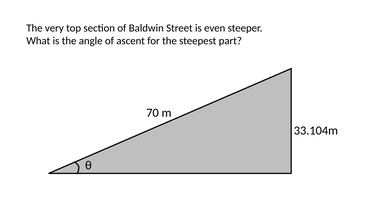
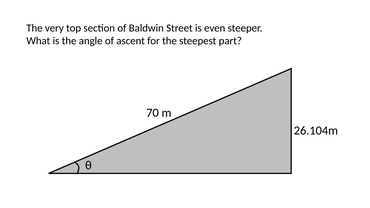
33.104m: 33.104m -> 26.104m (316, 131)
